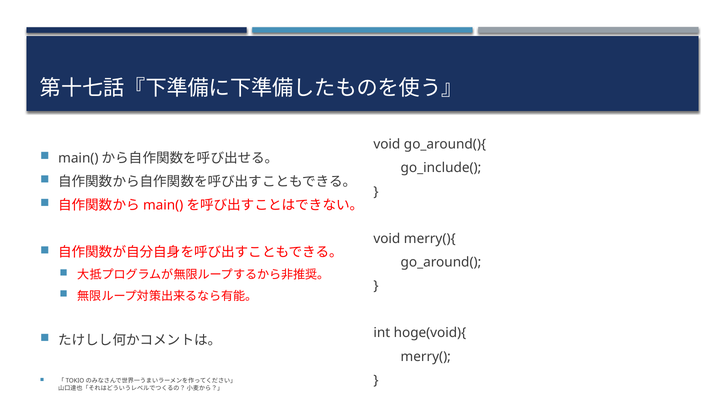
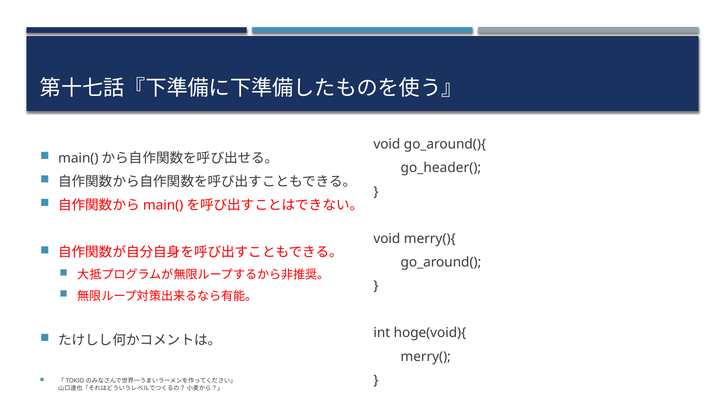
go_include(: go_include( -> go_header( (441, 168)
